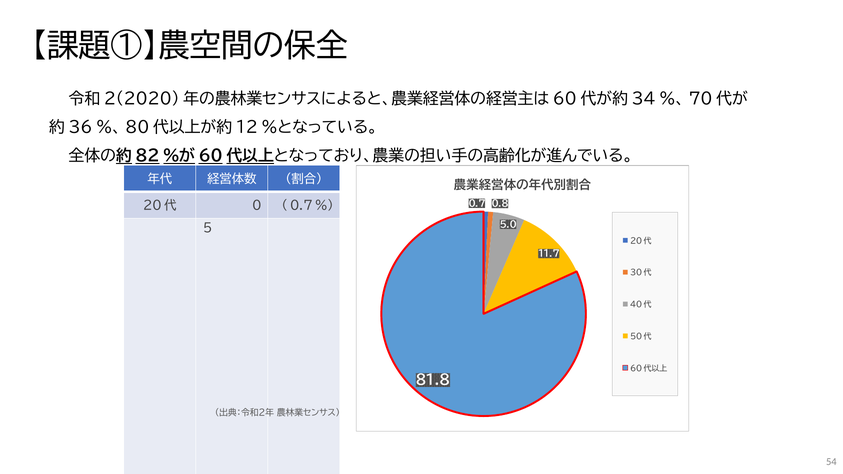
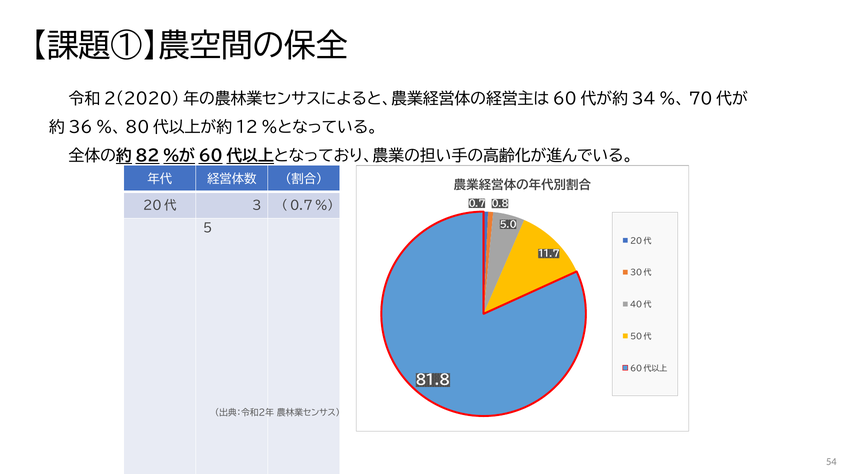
0: 0 -> 3 (257, 206)
